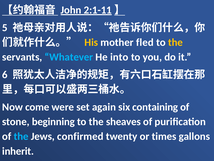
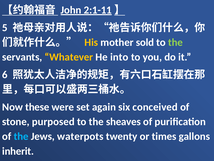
fled: fled -> sold (145, 42)
the colour: yellow -> light green (175, 42)
Whatever colour: light blue -> yellow (69, 57)
come: come -> these (37, 107)
containing: containing -> conceived (155, 107)
beginning: beginning -> purposed (53, 121)
confirmed: confirmed -> waterpots (80, 136)
